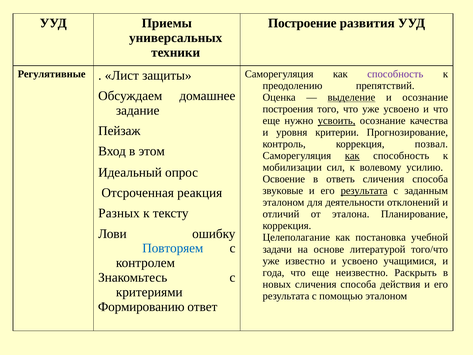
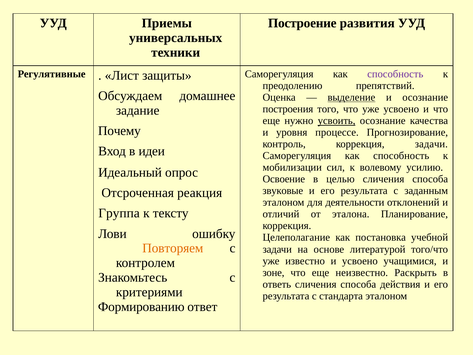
Пейзаж: Пейзаж -> Почему (119, 131)
критерии: критерии -> процессе (337, 132)
коррекция позвал: позвал -> задачи (431, 144)
этом: этом -> идеи (152, 151)
как underline: present -> none (352, 156)
ответь: ответь -> целью (340, 179)
результата underline: present -> none (364, 191)
Разных: Разных -> Группа (119, 213)
Повторяем colour: blue -> orange (173, 248)
года: года -> зоне (273, 272)
новых: новых -> ответь (277, 284)
помощью: помощью -> стандарта (341, 296)
